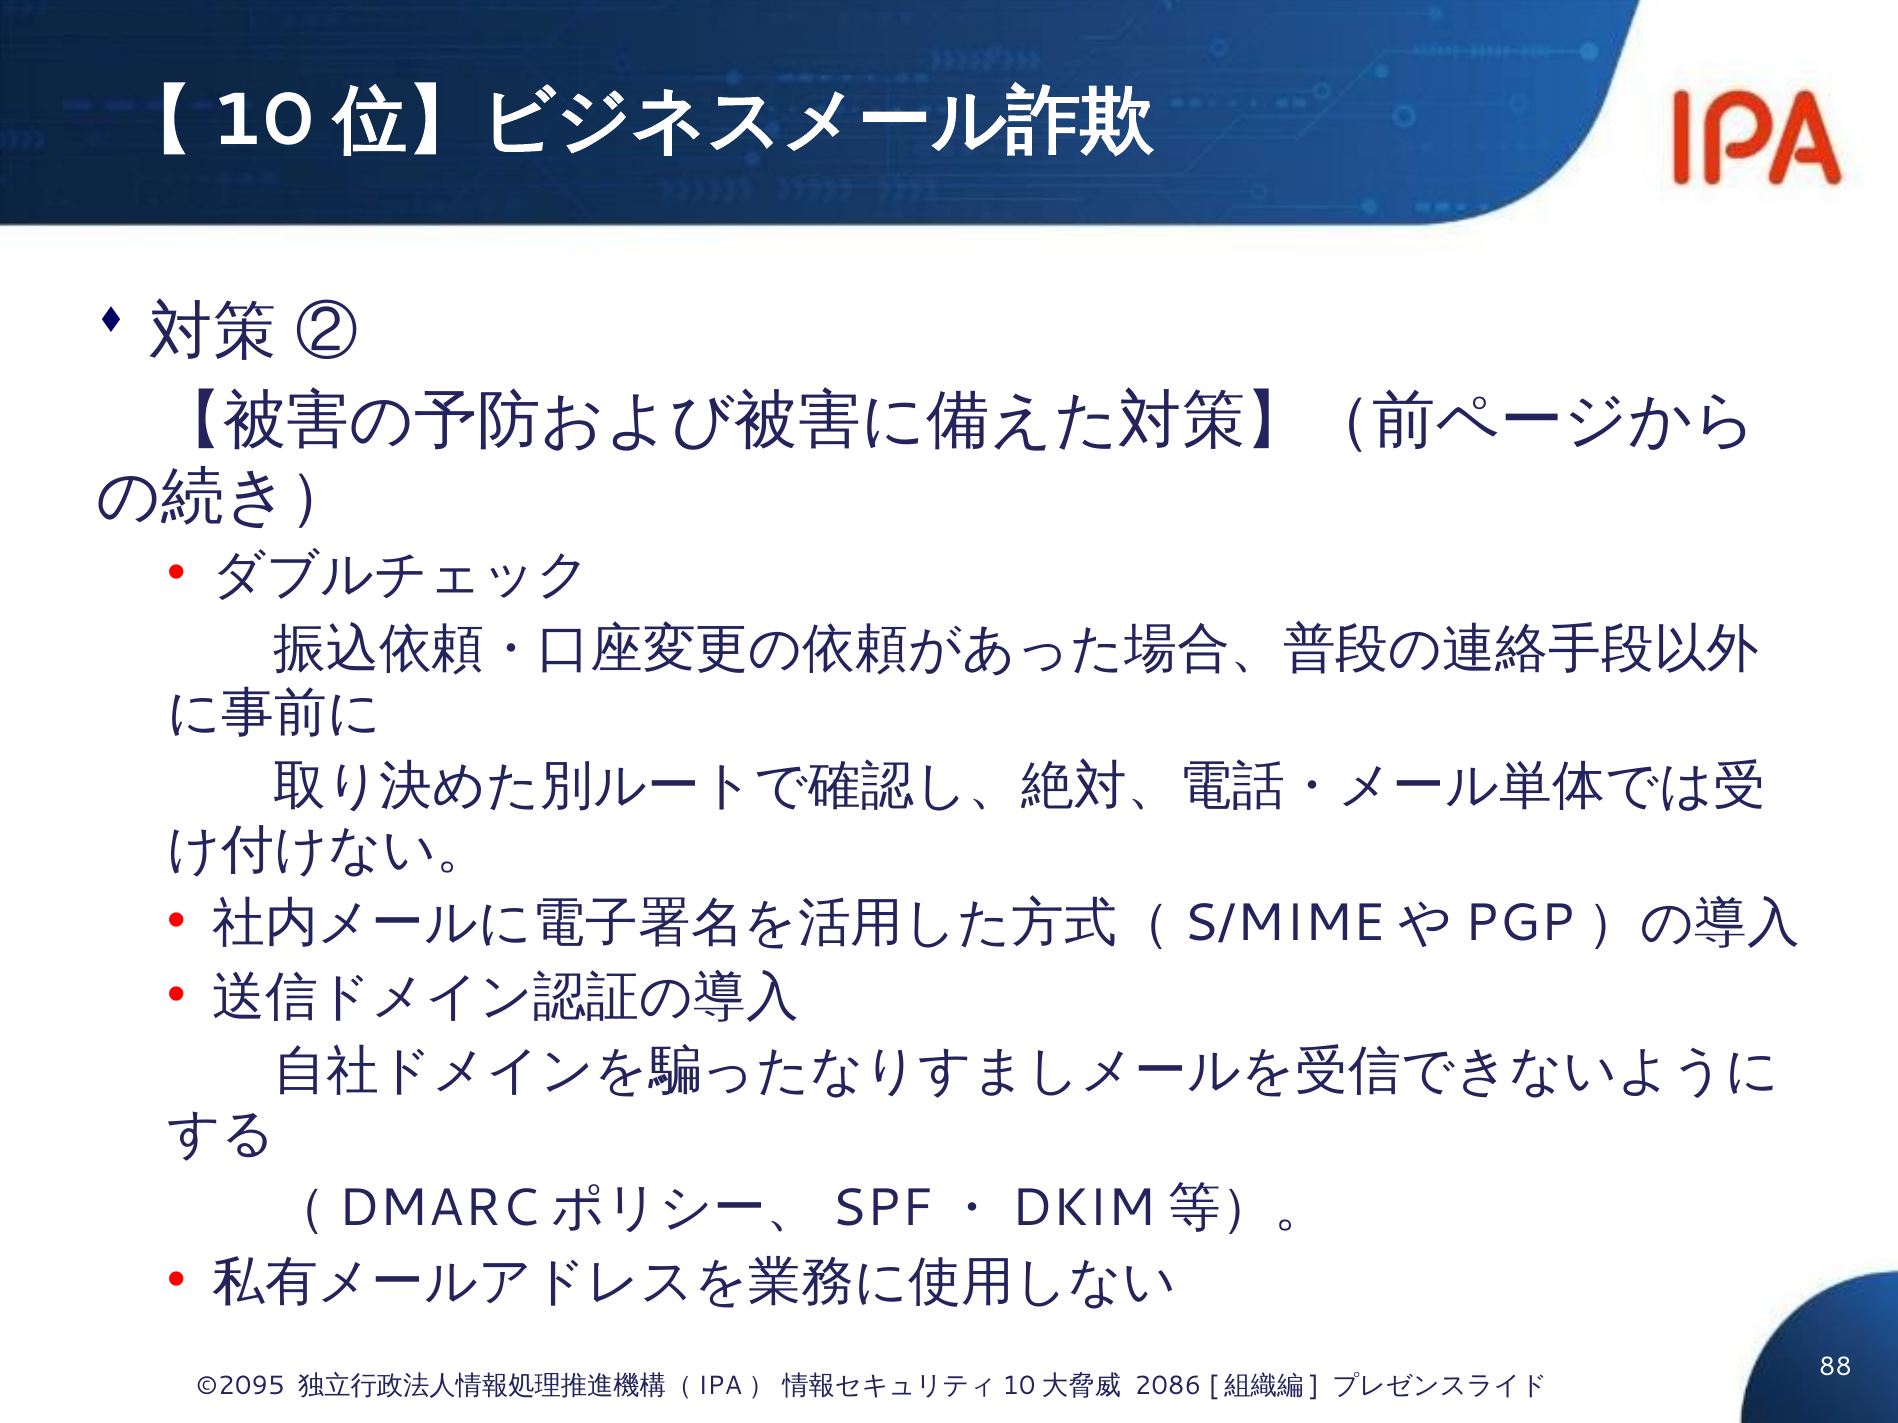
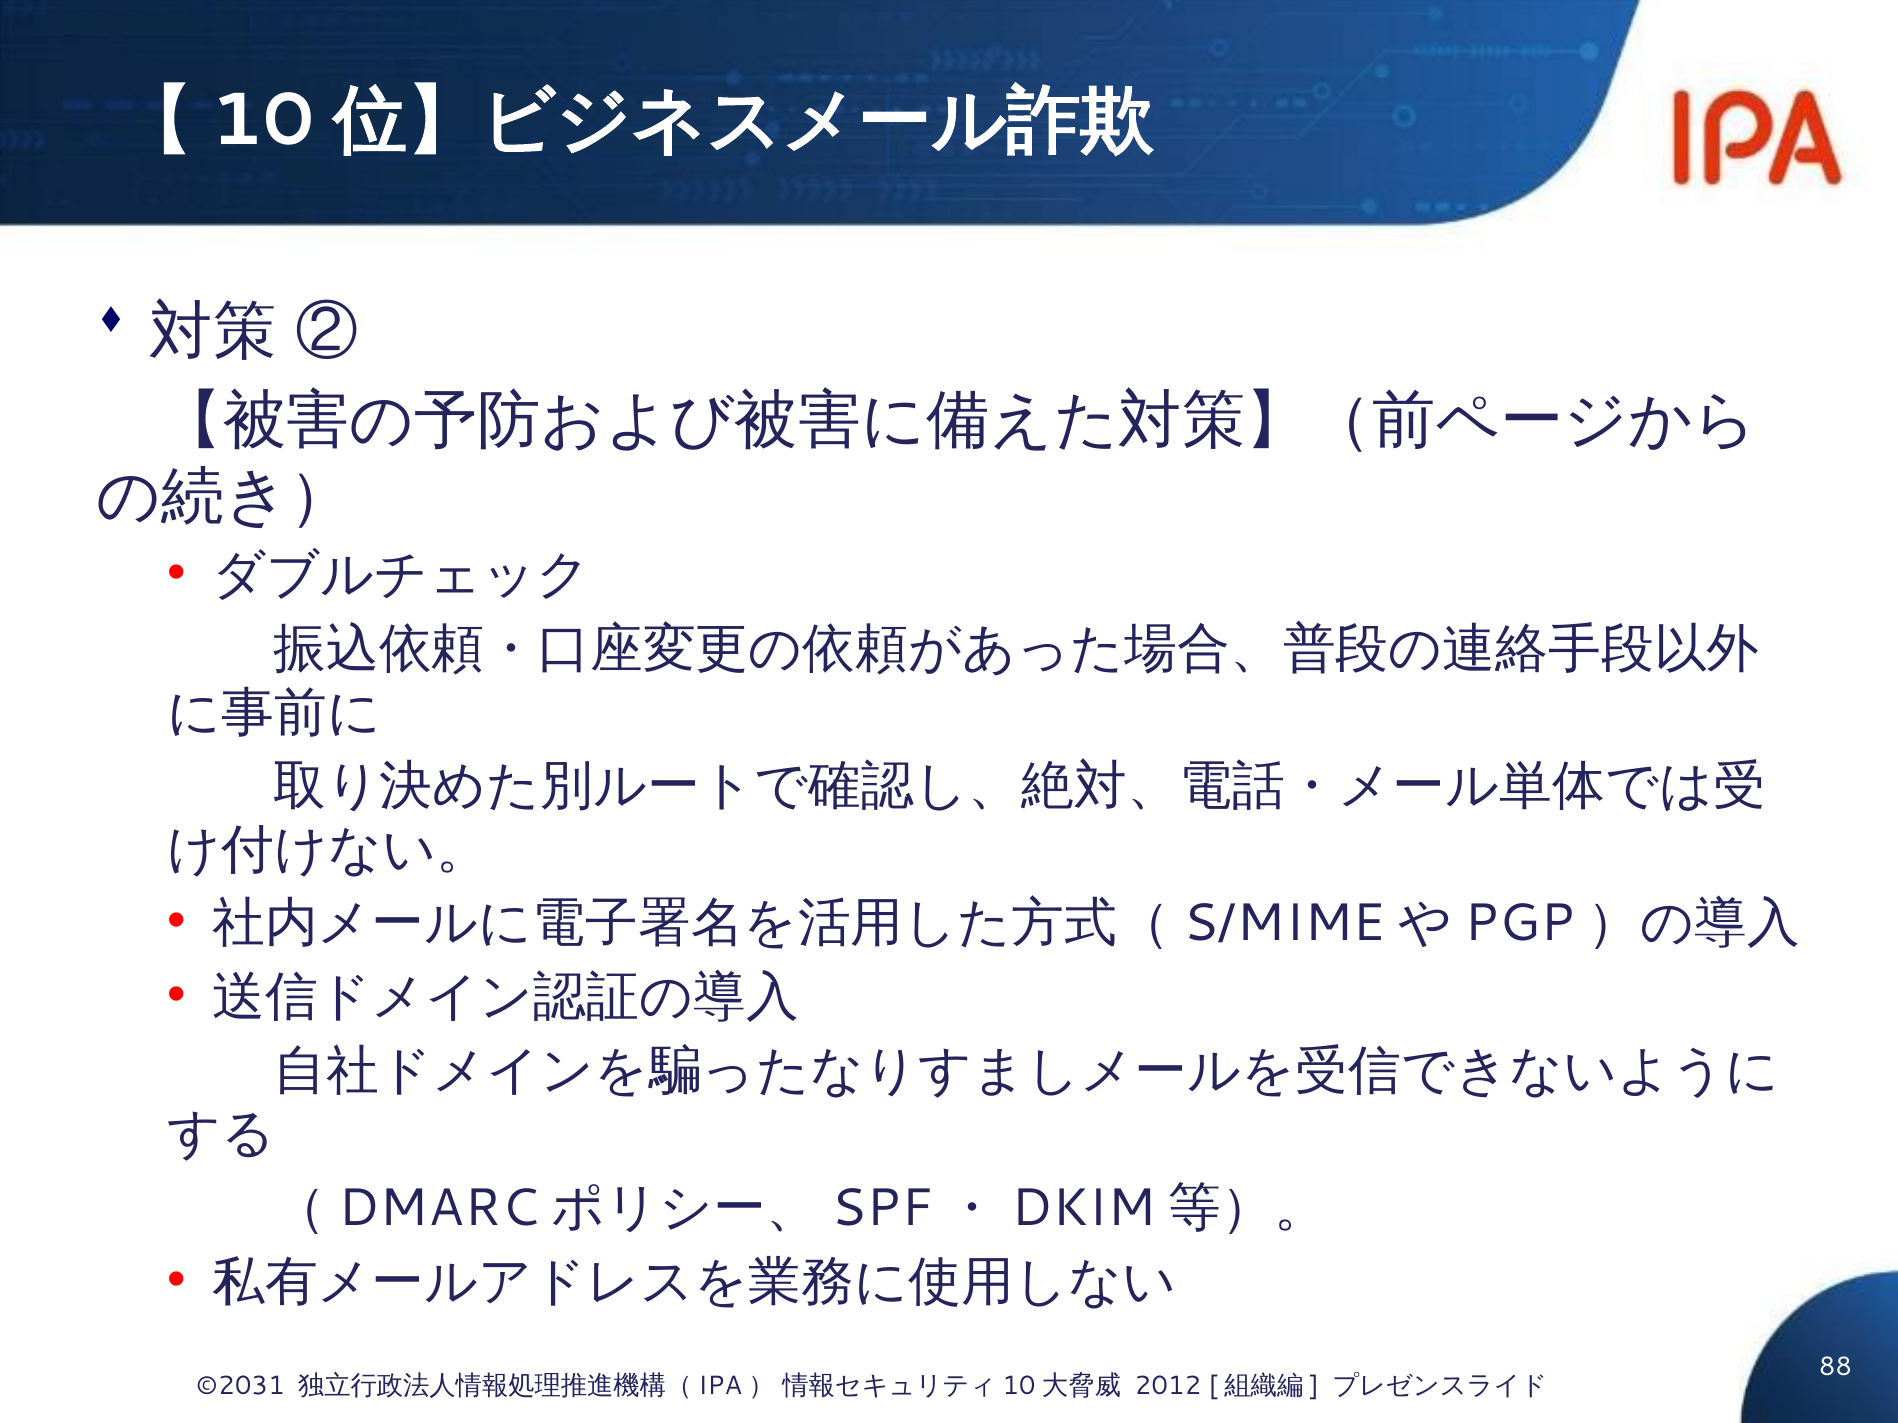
©2095: ©2095 -> ©2031 (240, 1387)
2086: 2086 -> 2012 (1168, 1387)
